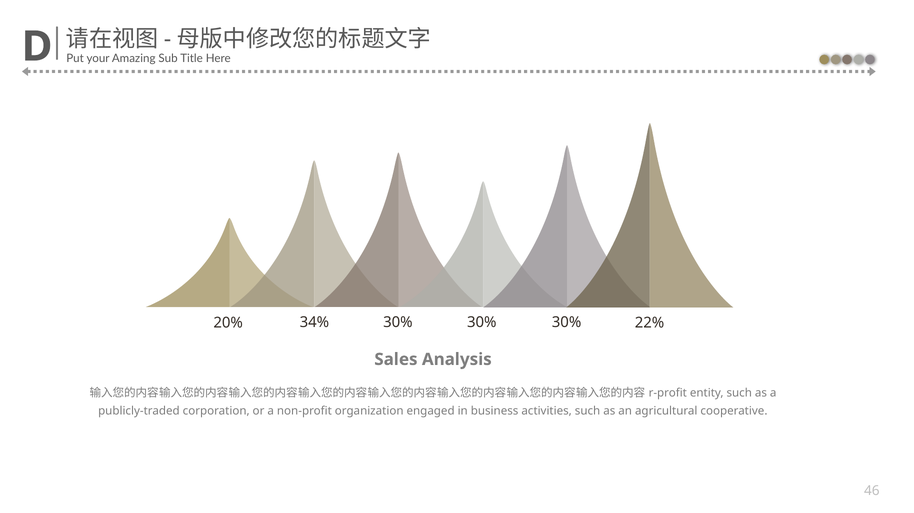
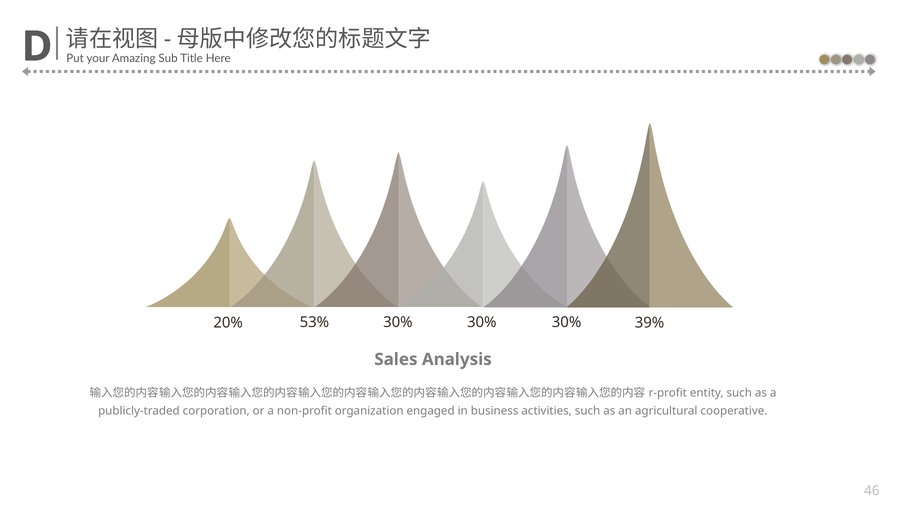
34%: 34% -> 53% (314, 322)
22%: 22% -> 39% (650, 323)
